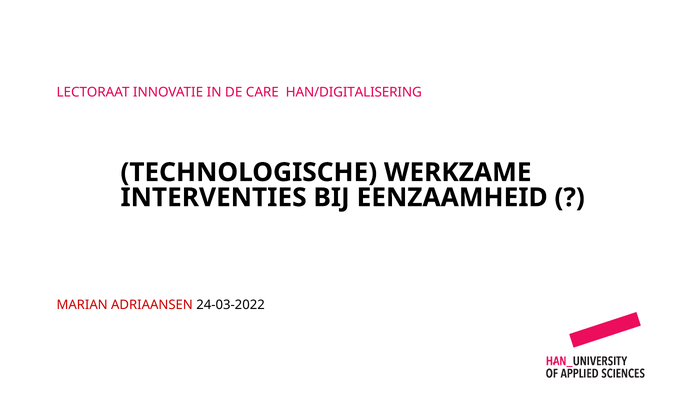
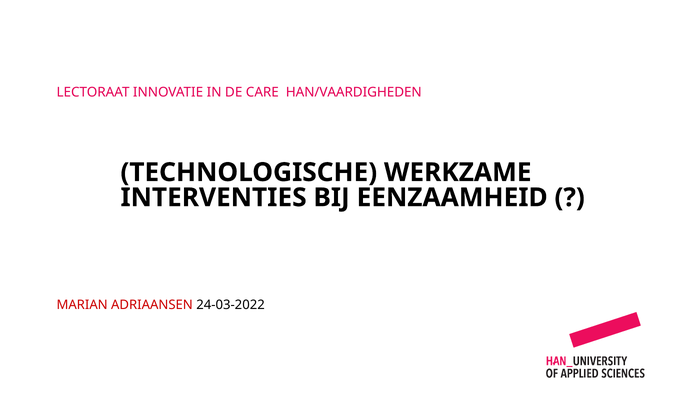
HAN/DIGITALISERING: HAN/DIGITALISERING -> HAN/VAARDIGHEDEN (354, 93)
